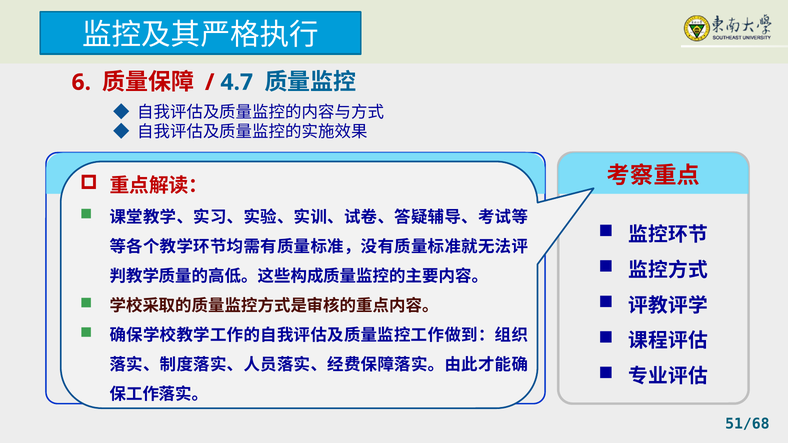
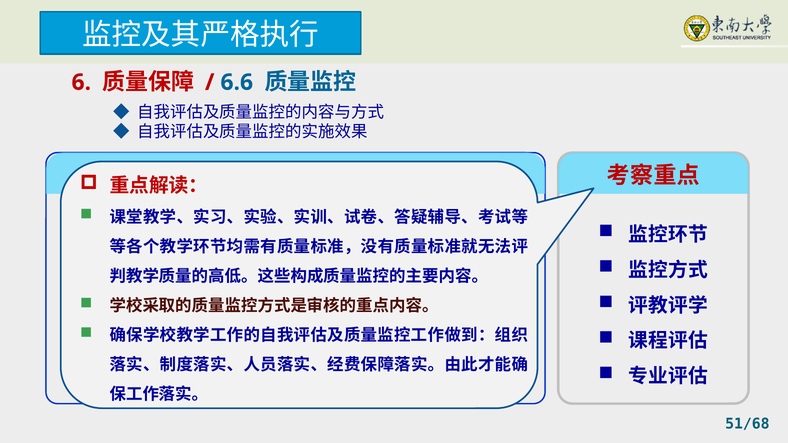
4.7: 4.7 -> 6.6 (237, 82)
